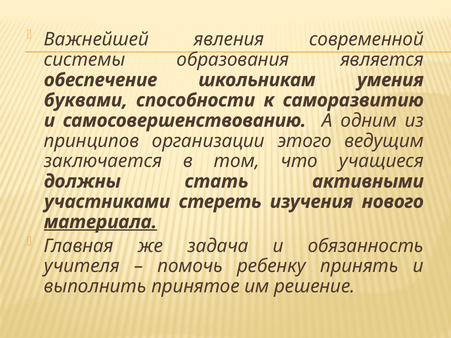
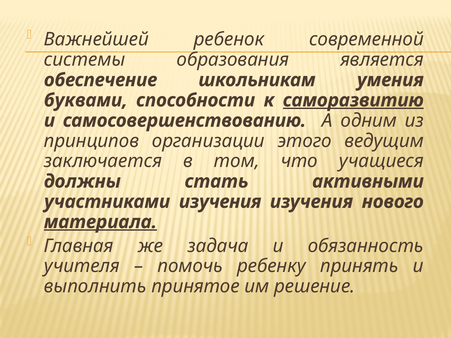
явления: явления -> ребенок (229, 39)
саморазвитию underline: none -> present (353, 100)
участниками стереть: стереть -> изучения (220, 202)
